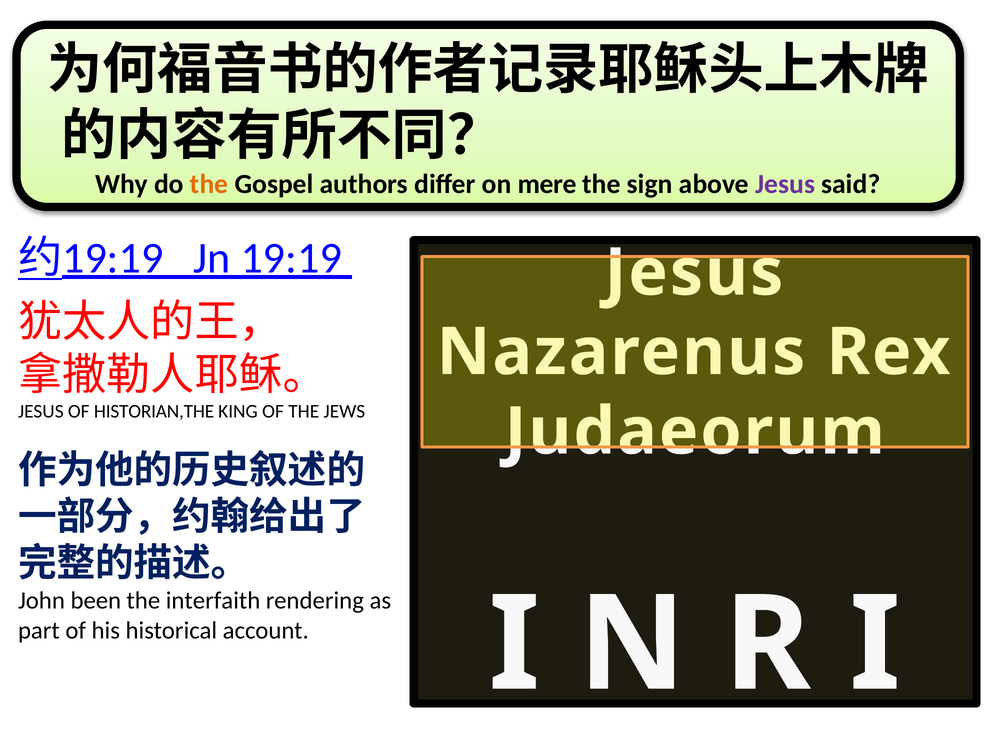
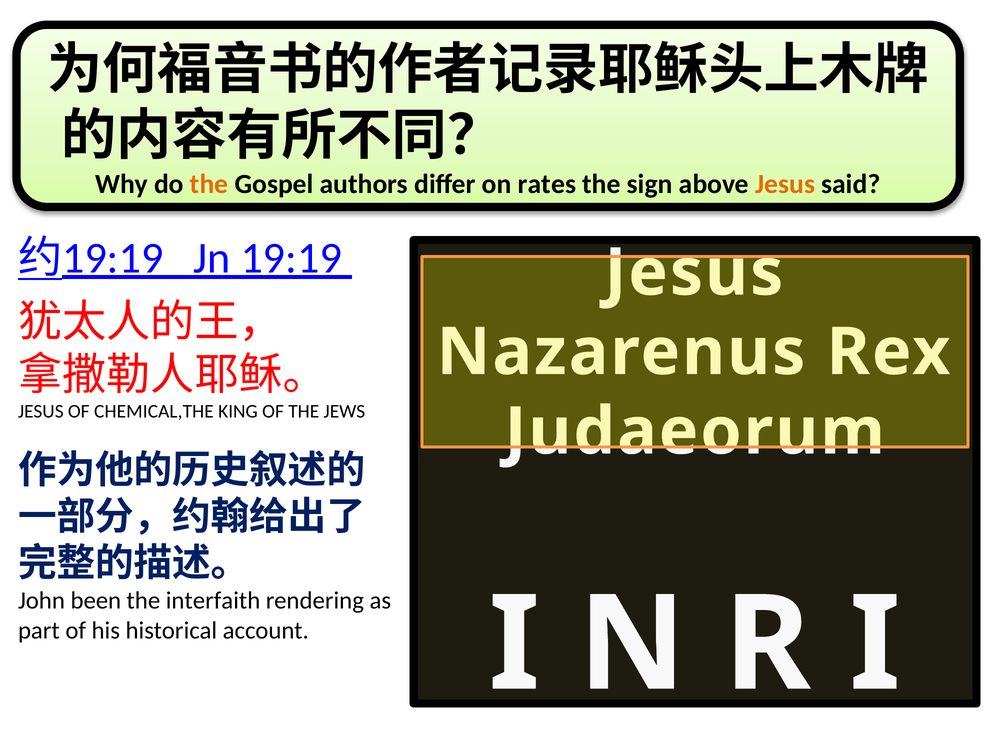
mere: mere -> rates (547, 184)
Jesus colour: purple -> orange (785, 184)
HISTORIAN,THE: HISTORIAN,THE -> CHEMICAL,THE (154, 411)
